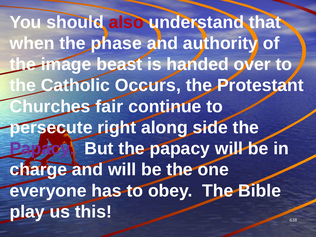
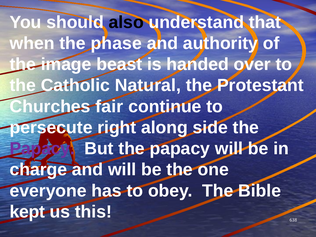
also colour: red -> black (126, 22)
Occurs: Occurs -> Natural (148, 85)
play: play -> kept (27, 212)
